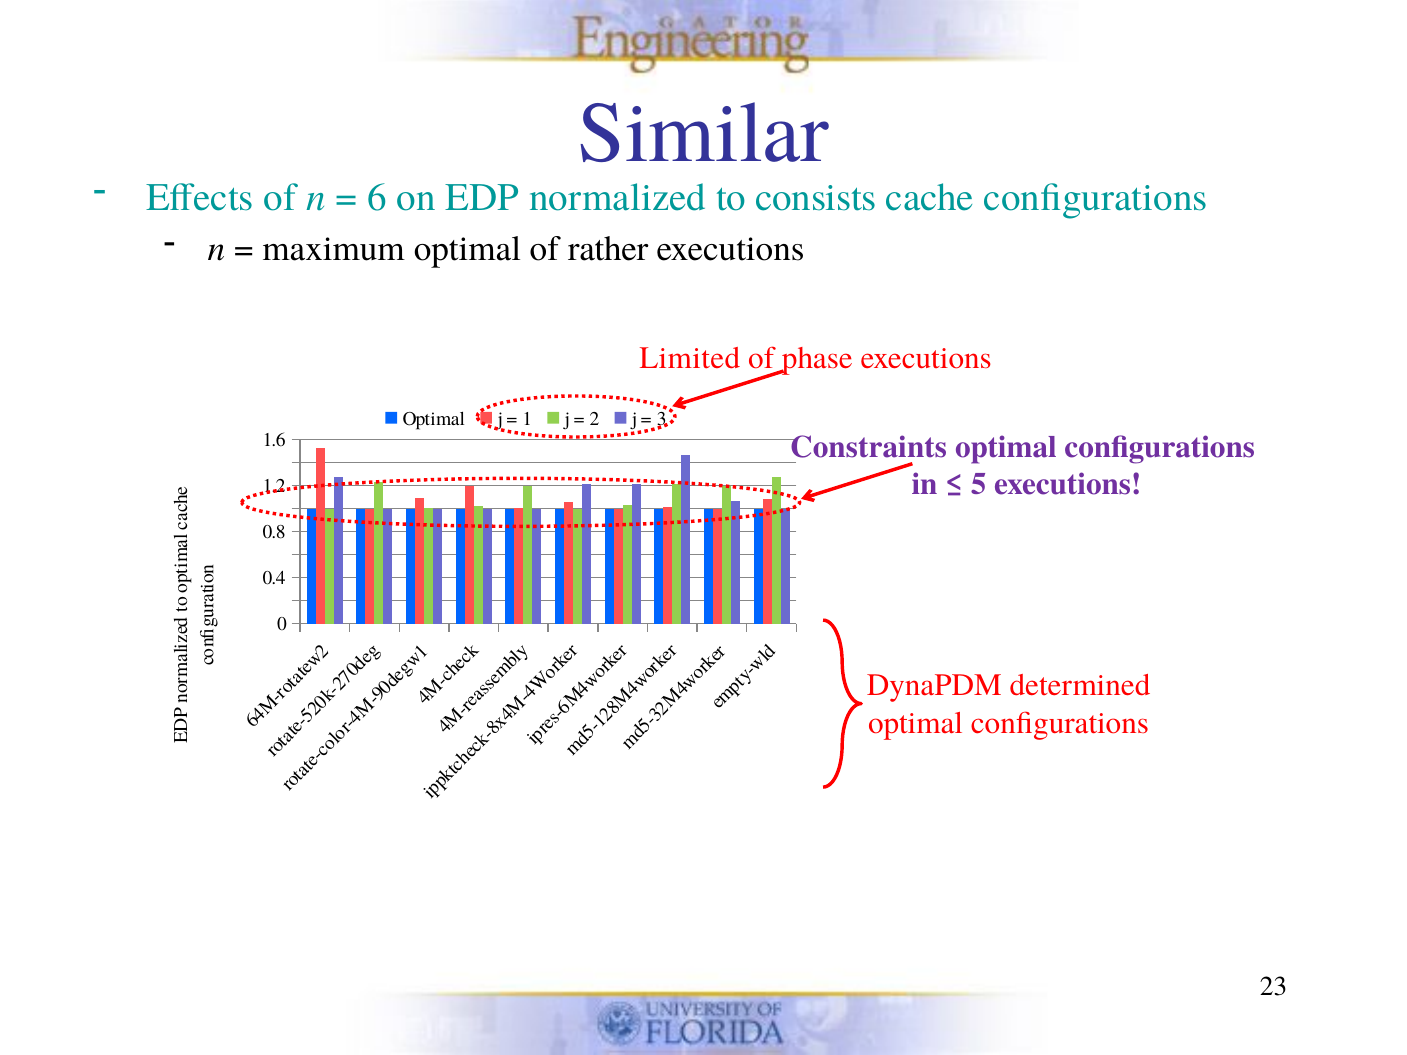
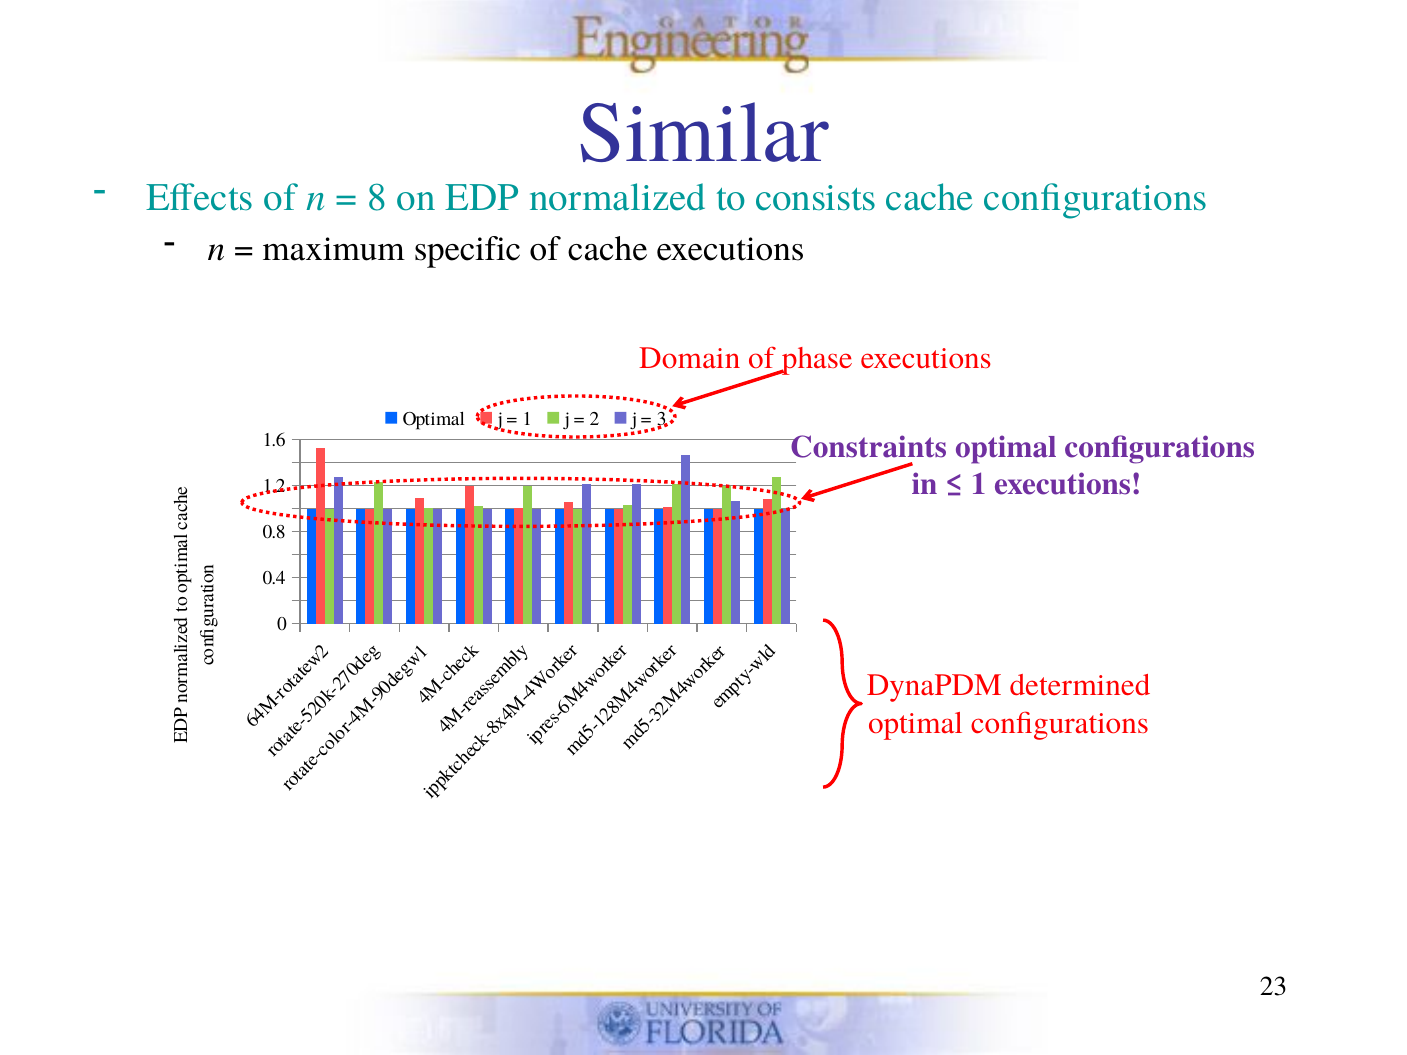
6: 6 -> 8 (377, 197)
maximum optimal: optimal -> specific (468, 249)
of rather: rather -> cache (608, 249)
Limited: Limited -> Domain (690, 359)
5: 5 -> 1 (979, 484)
